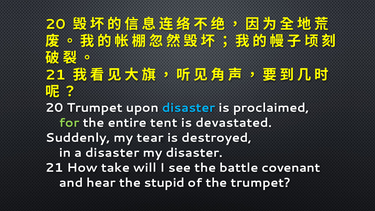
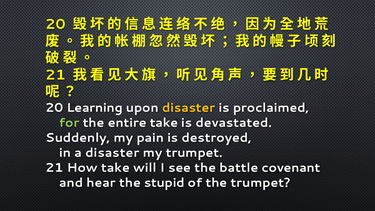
20 Trumpet: Trumpet -> Learning (95, 108)
disaster colour: light blue -> yellow (189, 108)
entire tent: tent -> take (164, 123)
tear: tear -> pain (150, 138)
my disaster: disaster -> trumpet (194, 153)
